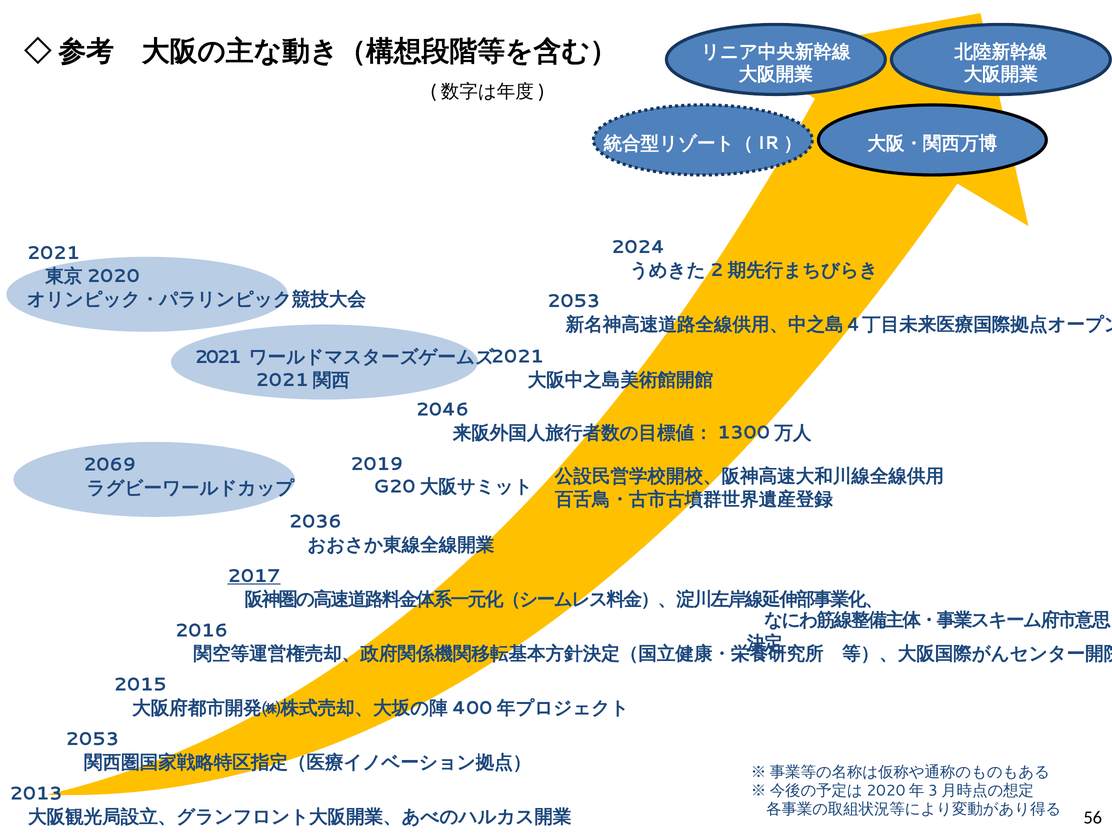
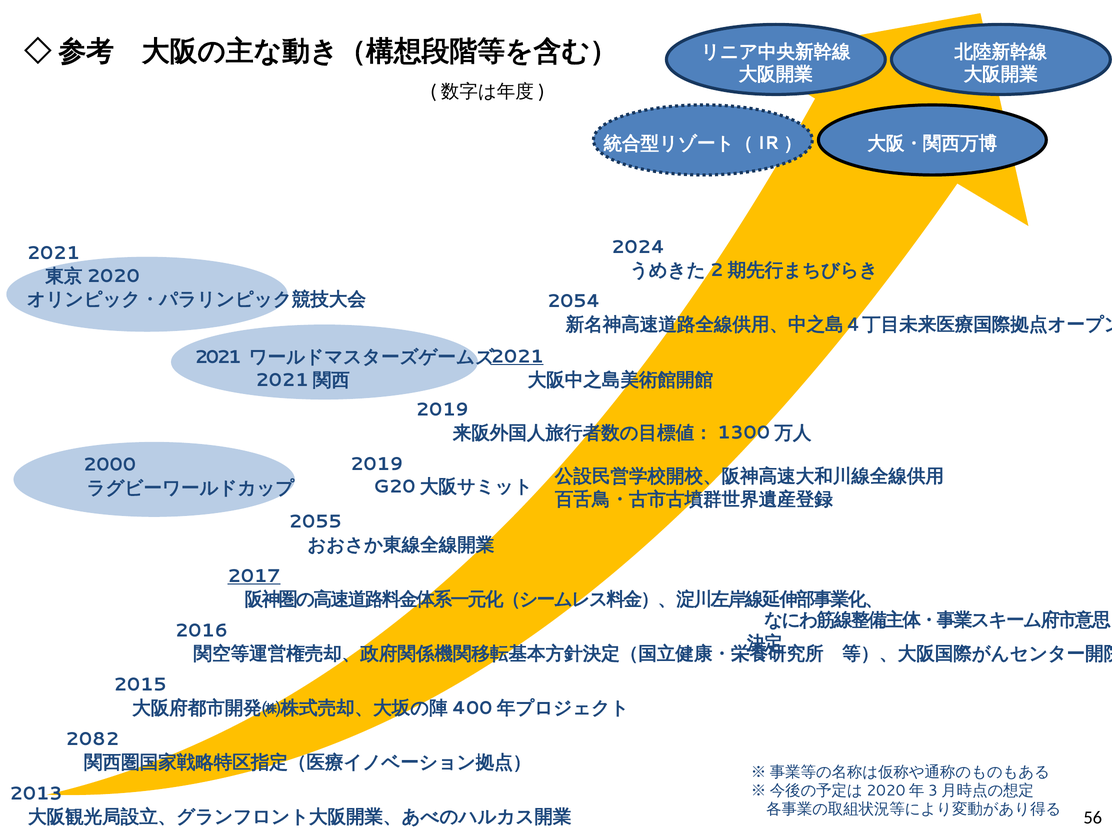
2053: 2053 -> 2054 (574, 301)
2021 underline: none -> present (517, 357)
2046: 2046 -> 2019 (442, 410)
2069: 2069 -> 2000 (110, 465)
2036: 2036 -> 2055 (315, 522)
2053: 2053 -> 2082 (92, 739)
